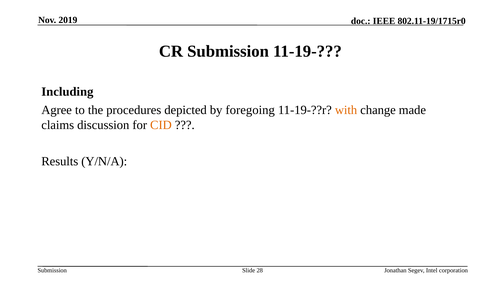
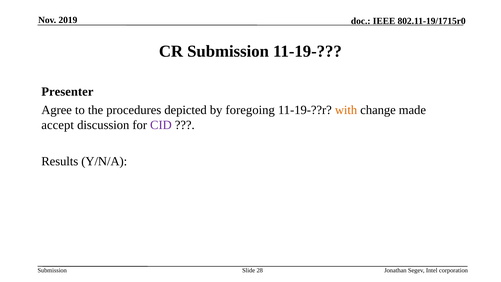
Including: Including -> Presenter (67, 92)
claims: claims -> accept (58, 125)
CID colour: orange -> purple (161, 125)
